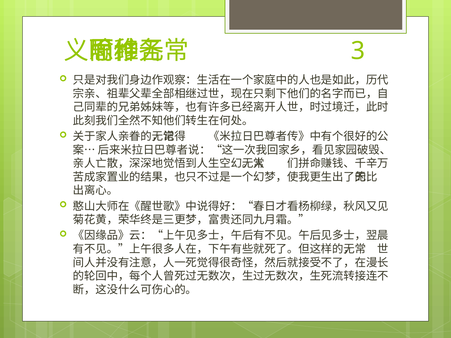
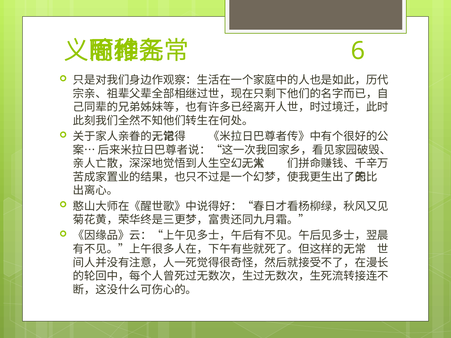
3: 3 -> 6 (358, 51)
